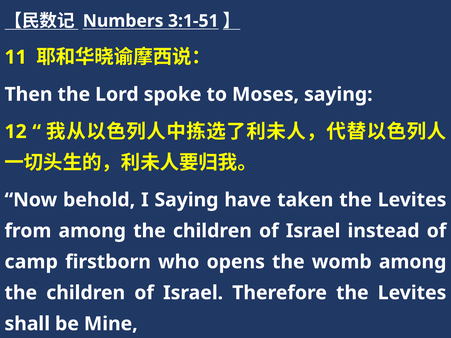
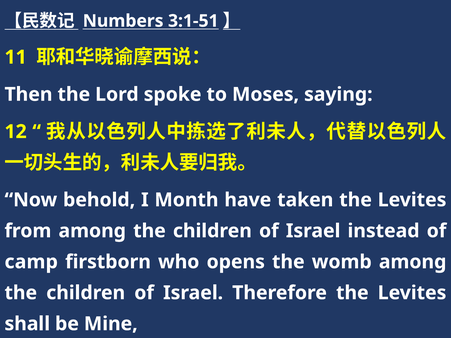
I Saying: Saying -> Month (186, 200)
